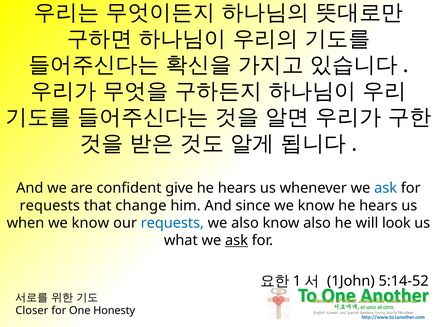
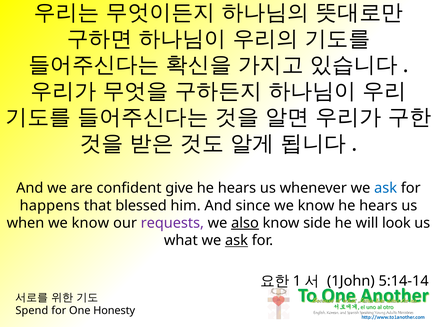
requests: requests -> happens (50, 206)
change: change -> blessed (141, 206)
requests colour: blue -> purple (172, 224)
also underline: none -> present (245, 224)
know also: also -> side (317, 224)
5:14-52: 5:14-52 -> 5:14-14 (404, 282)
Closer: Closer -> Spend (32, 311)
